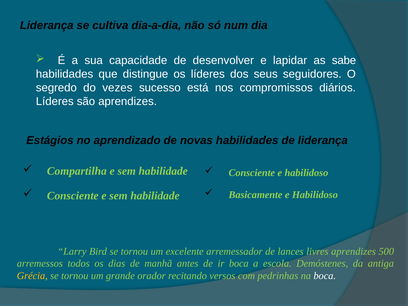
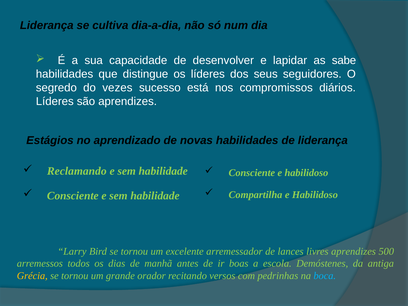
Compartilha: Compartilha -> Reclamando (77, 171)
Basicamente: Basicamente -> Compartilha (255, 195)
ir boca: boca -> boas (239, 264)
boca colour: white -> light blue (325, 276)
